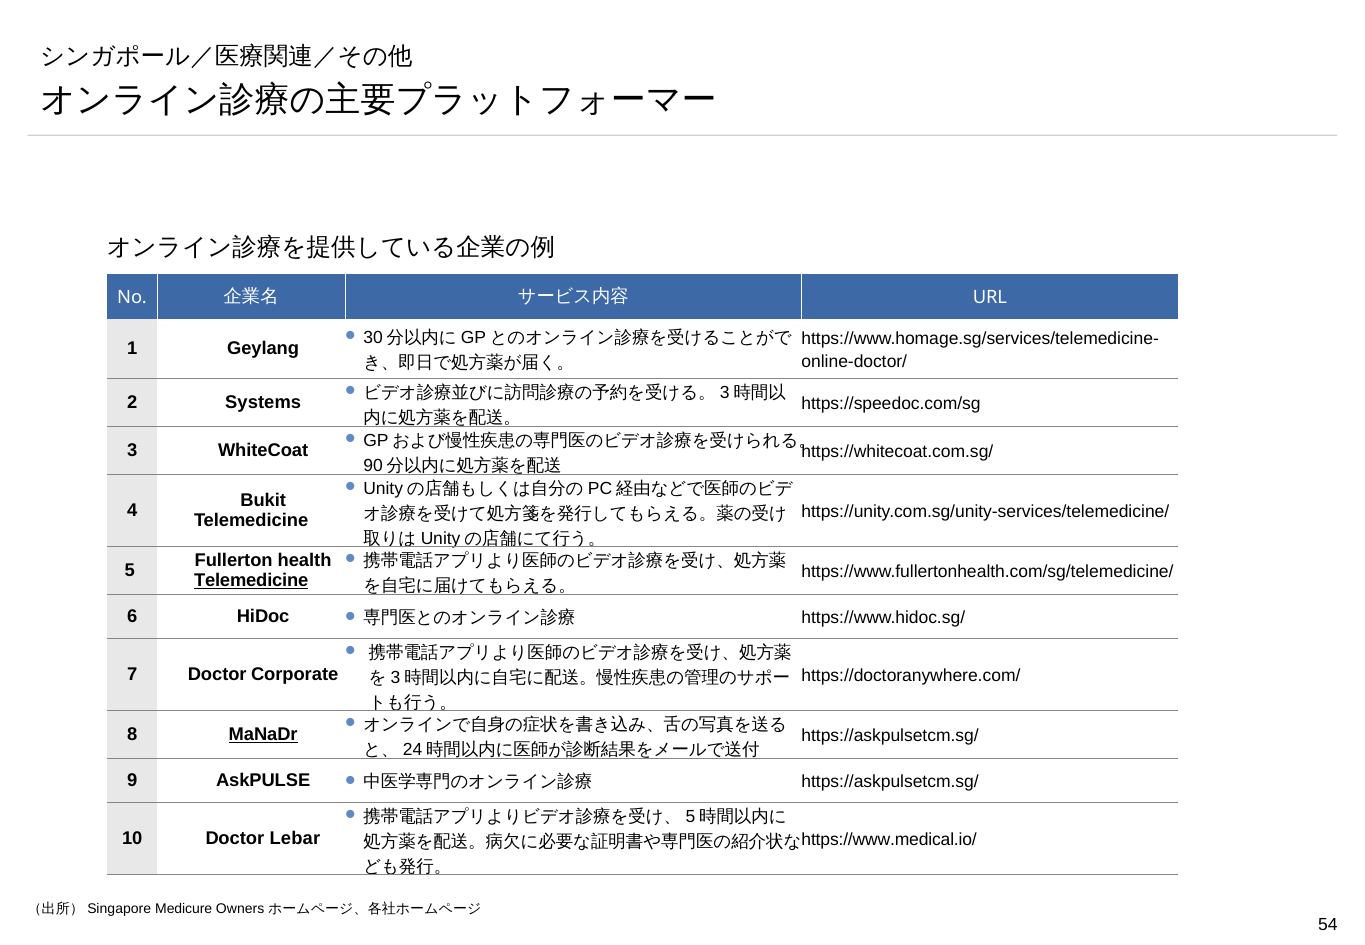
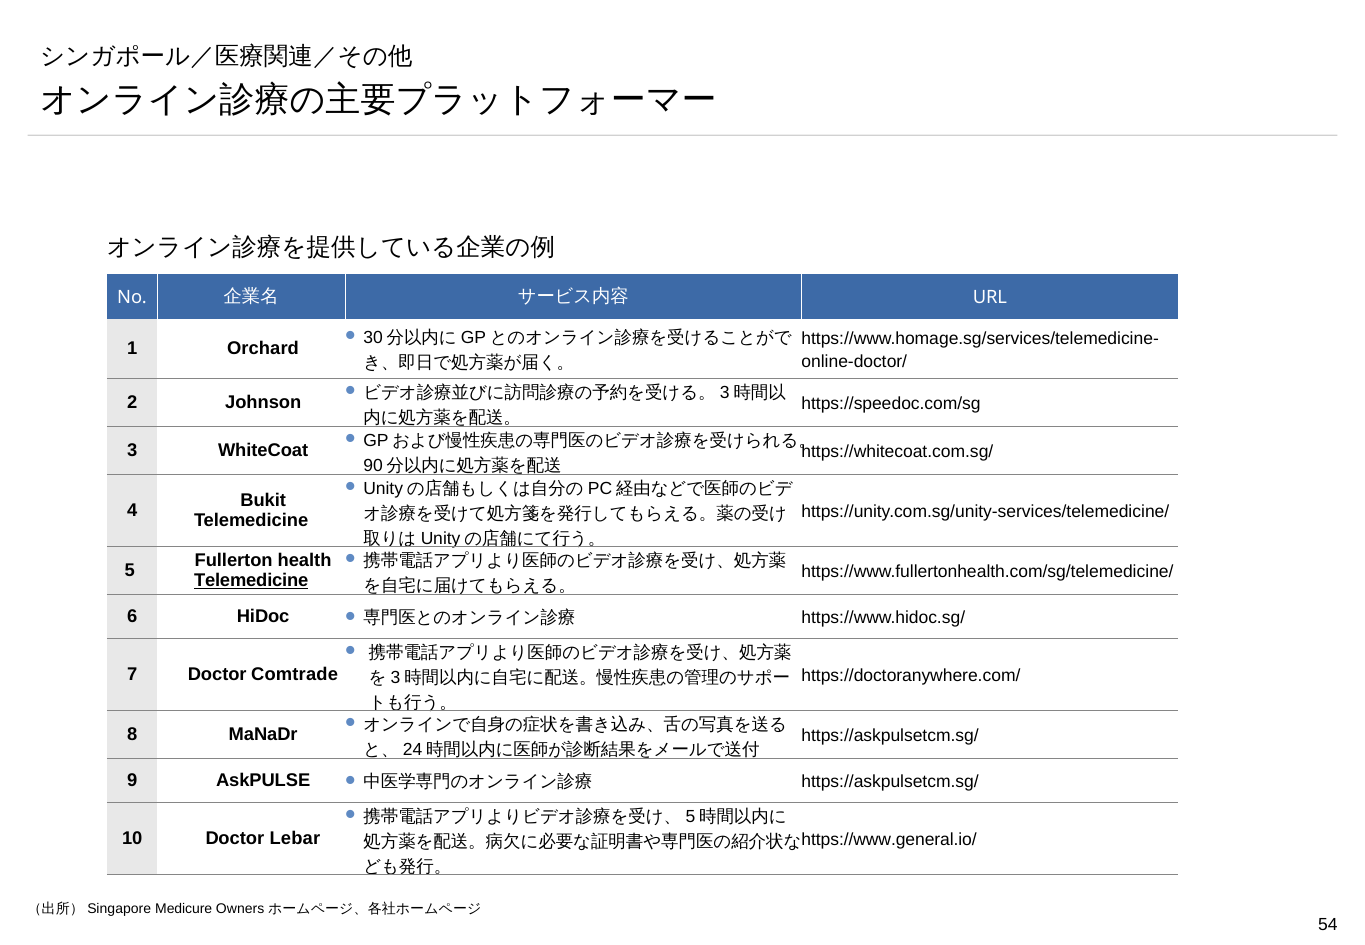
Geylang: Geylang -> Orchard (263, 349)
Systems: Systems -> Johnson (263, 403)
Corporate: Corporate -> Comtrade (295, 675)
MaNaDr underline: present -> none (263, 735)
https://www.medical.io/: https://www.medical.io/ -> https://www.general.io/ (889, 840)
